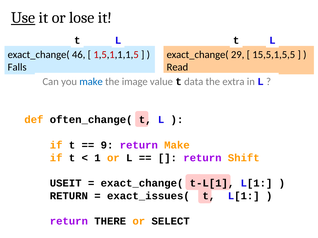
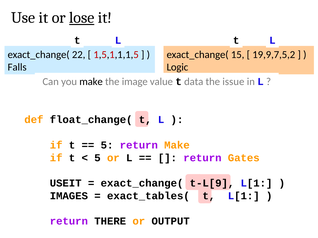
Use underline: present -> none (23, 18)
lose underline: none -> present (82, 18)
46: 46 -> 22 (79, 55)
29: 29 -> 15 (238, 55)
15,5,1,5,5: 15,5,1,5,5 -> 19,9,7,5,2 (274, 55)
Read: Read -> Logic (177, 67)
make colour: blue -> black (91, 82)
extra: extra -> issue (233, 82)
often_change(: often_change( -> float_change( (91, 120)
9: 9 -> 5 (107, 145)
1: 1 -> 5 (97, 158)
Shift: Shift -> Gates (244, 158)
t-L[1: t-L[1 -> t-L[9 (212, 184)
RETURN: RETURN -> IMAGES (69, 196)
exact_issues(: exact_issues( -> exact_tables( (148, 196)
SELECT: SELECT -> OUTPUT (171, 222)
